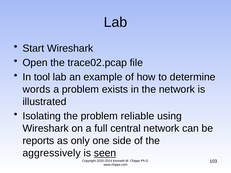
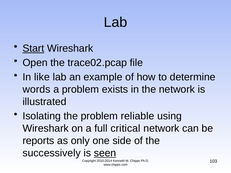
Start underline: none -> present (33, 48)
tool: tool -> like (42, 77)
central: central -> critical (125, 129)
aggressively: aggressively -> successively (52, 153)
